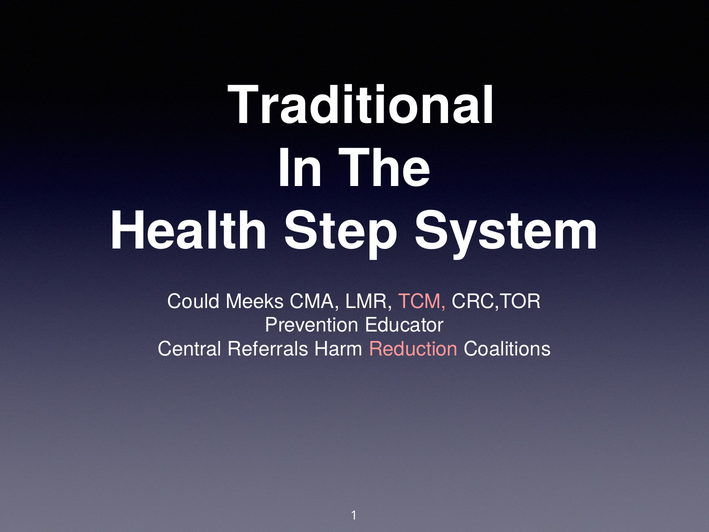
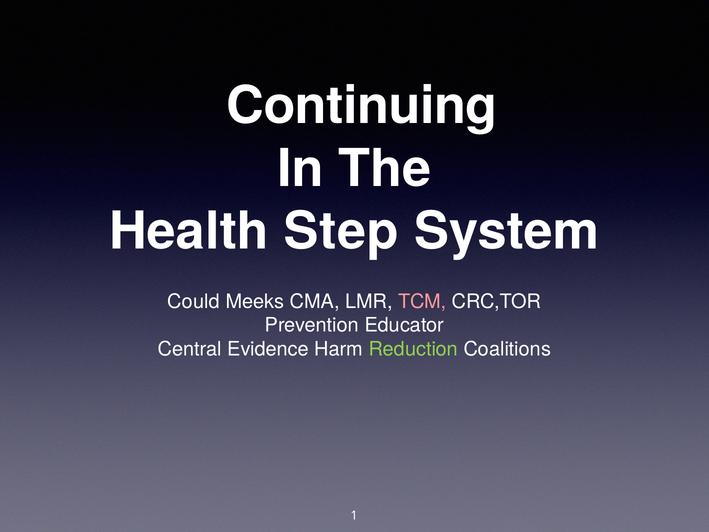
Traditional: Traditional -> Continuing (362, 106)
Referrals: Referrals -> Evidence (268, 349)
Reduction colour: pink -> light green (413, 349)
